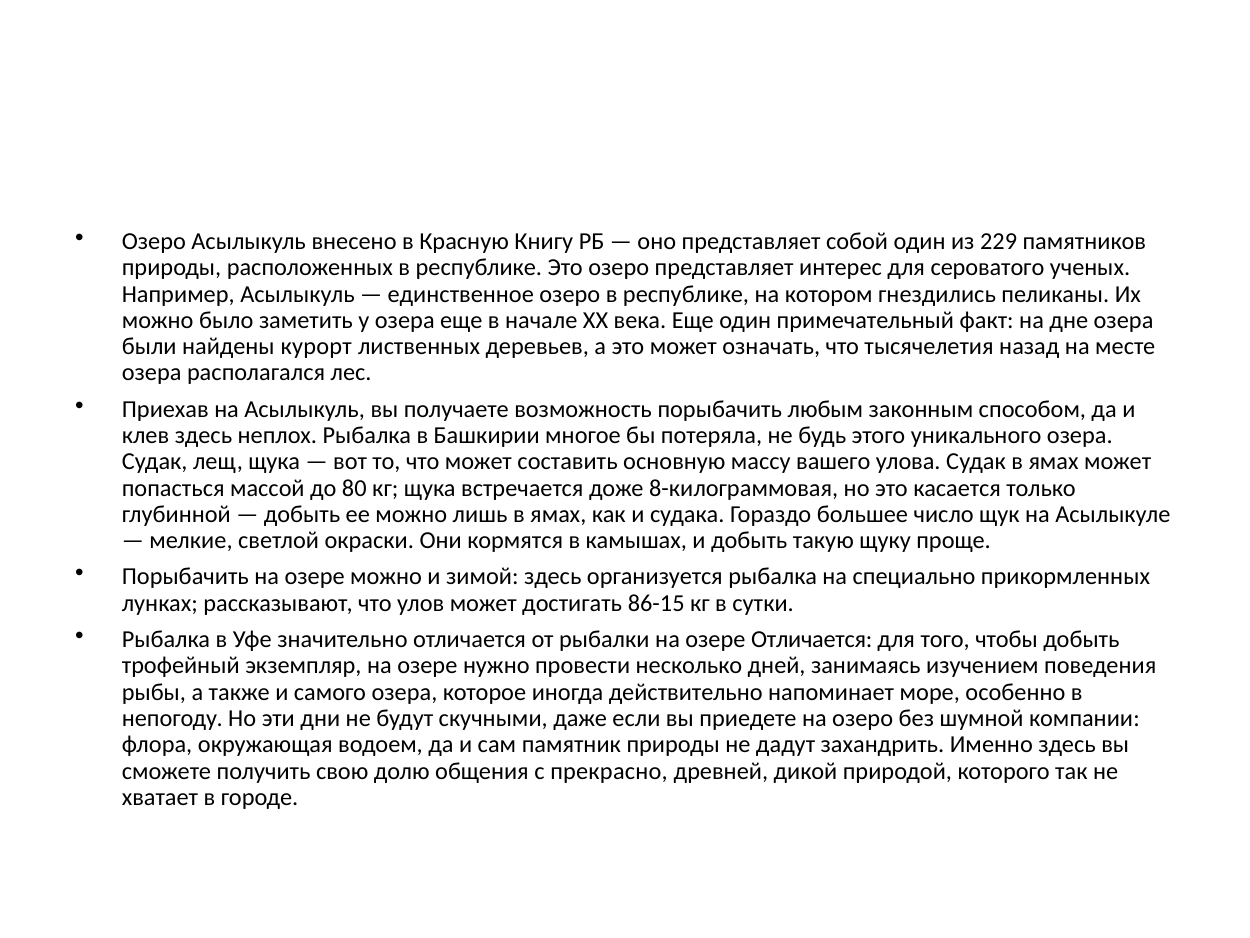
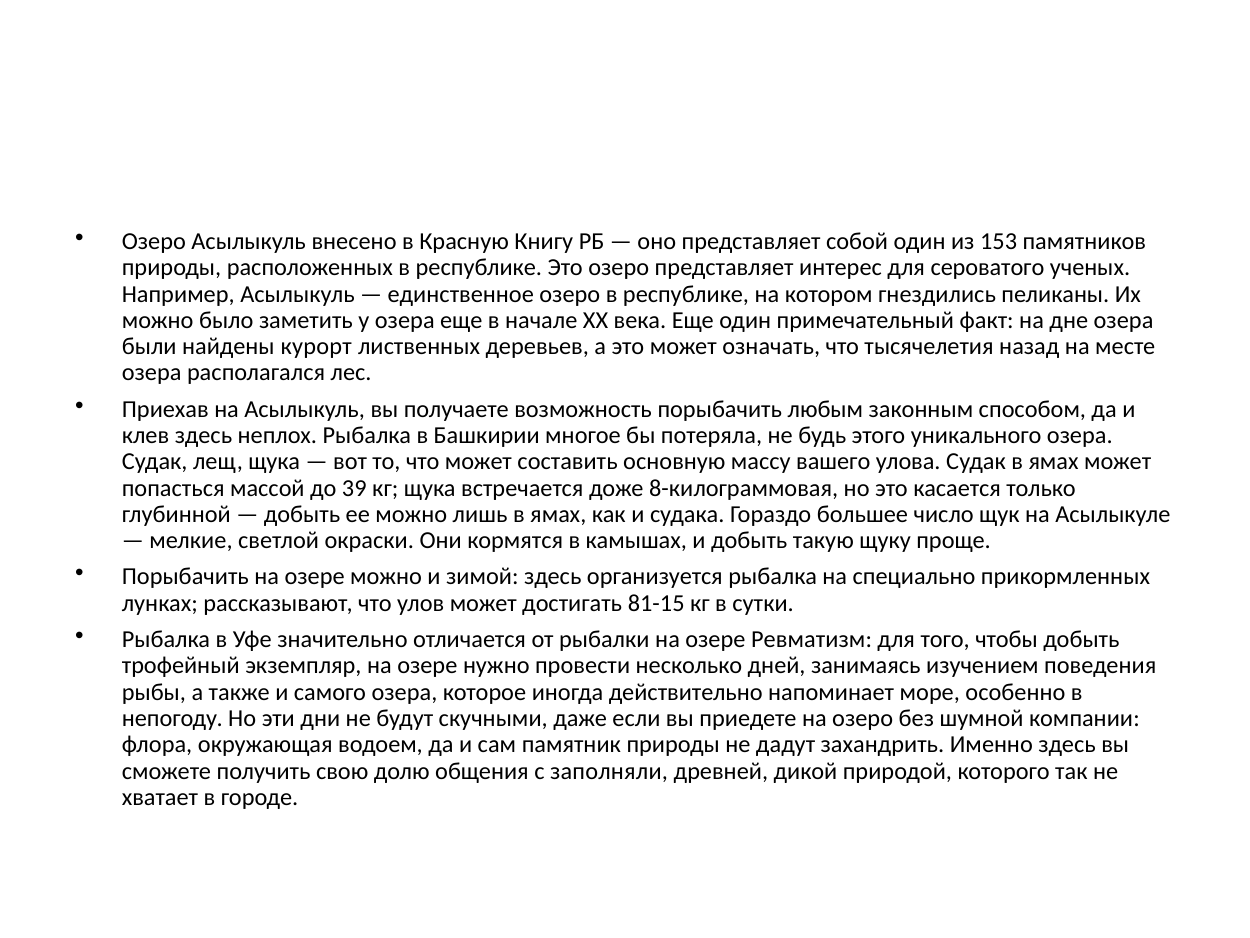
229: 229 -> 153 (999, 241)
80: 80 -> 39 (354, 488)
86-15: 86-15 -> 81-15 (656, 603)
озере Отличается: Отличается -> Ревматизм (812, 639)
прекрасно: прекрасно -> заполняли (609, 771)
